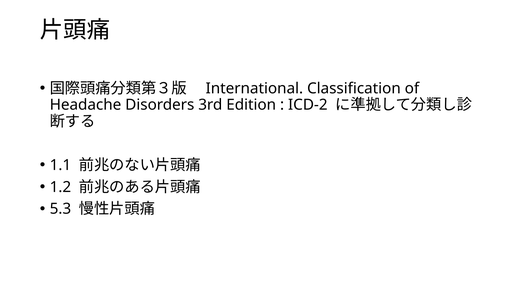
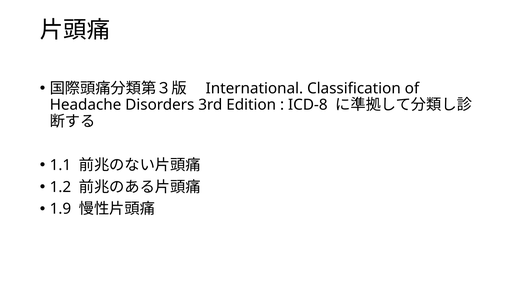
ICD-2: ICD-2 -> ICD-8 (308, 105)
5.3: 5.3 -> 1.9 (60, 209)
